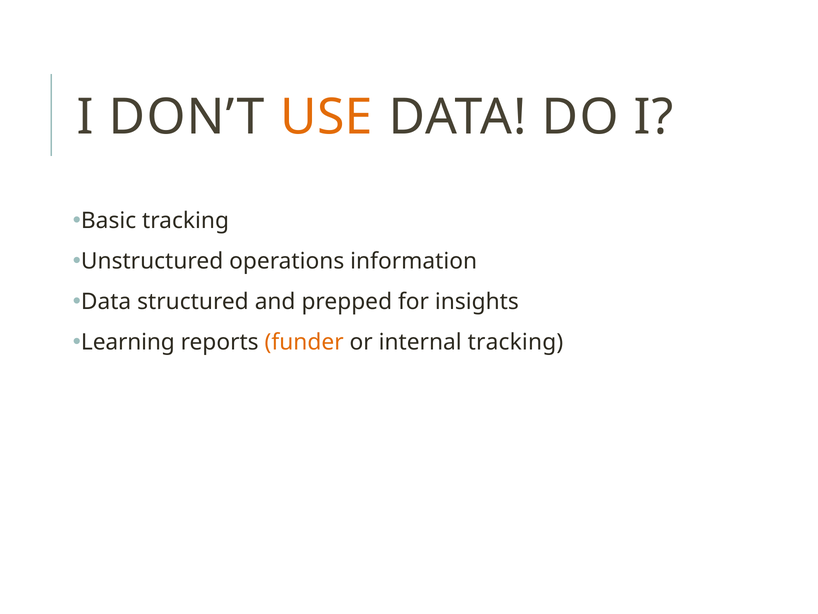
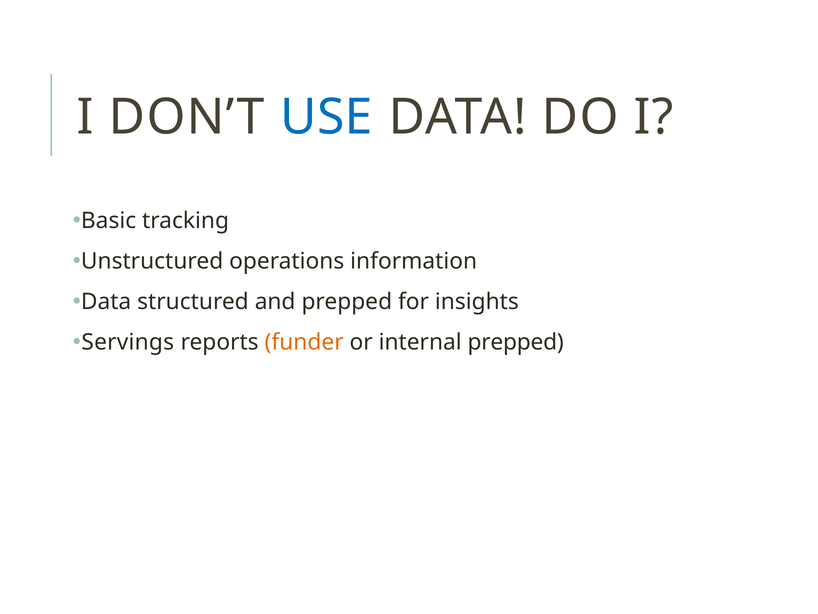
USE colour: orange -> blue (326, 117)
Learning: Learning -> Servings (128, 342)
internal tracking: tracking -> prepped (516, 342)
